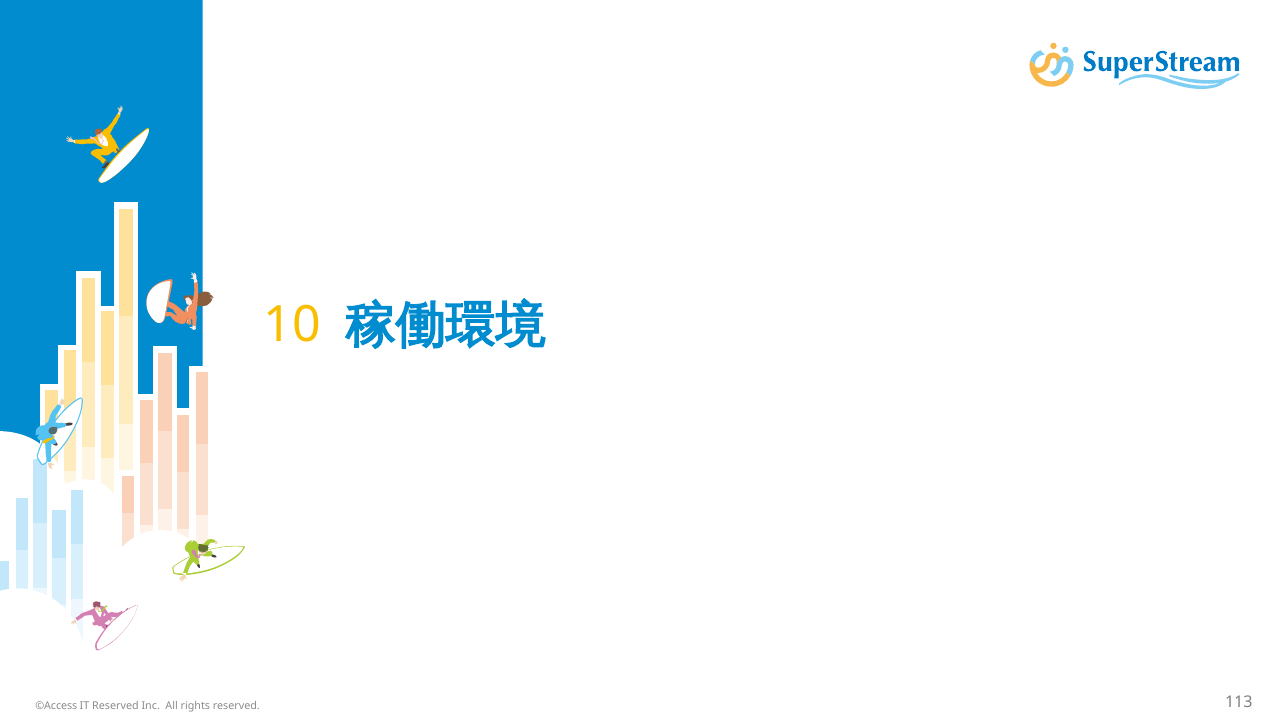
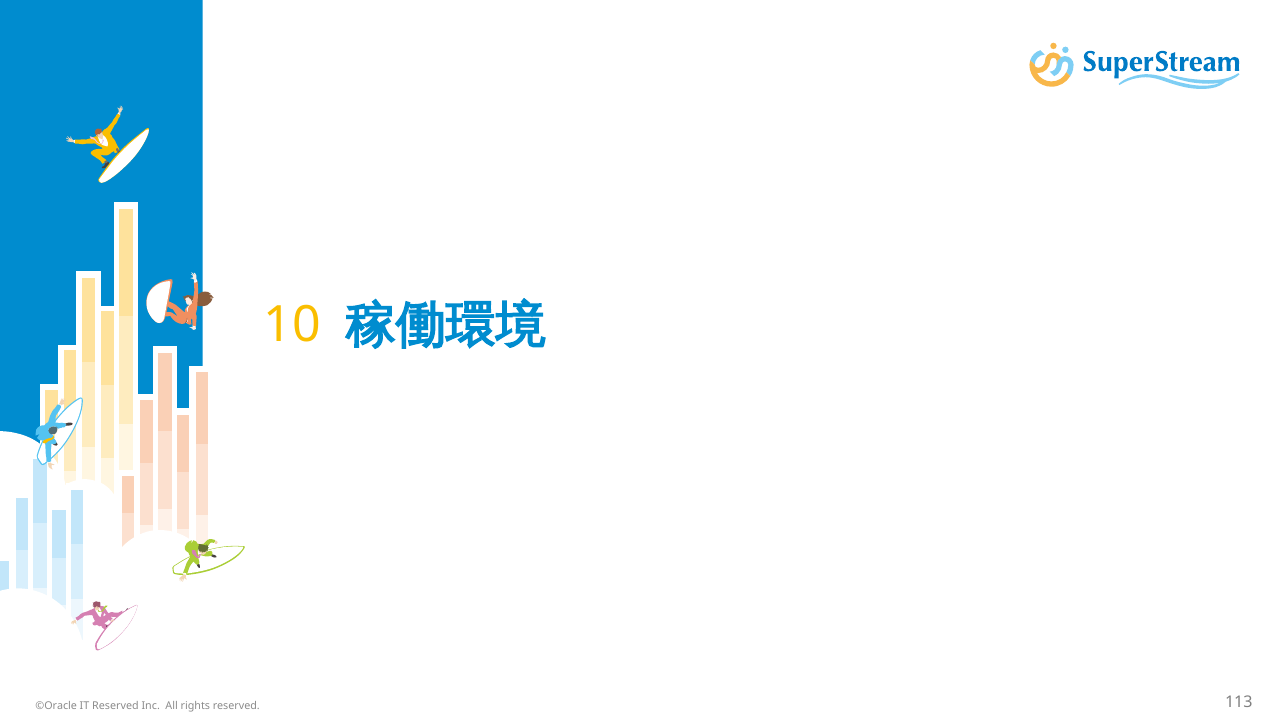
©Access: ©Access -> ©Oracle (56, 706)
